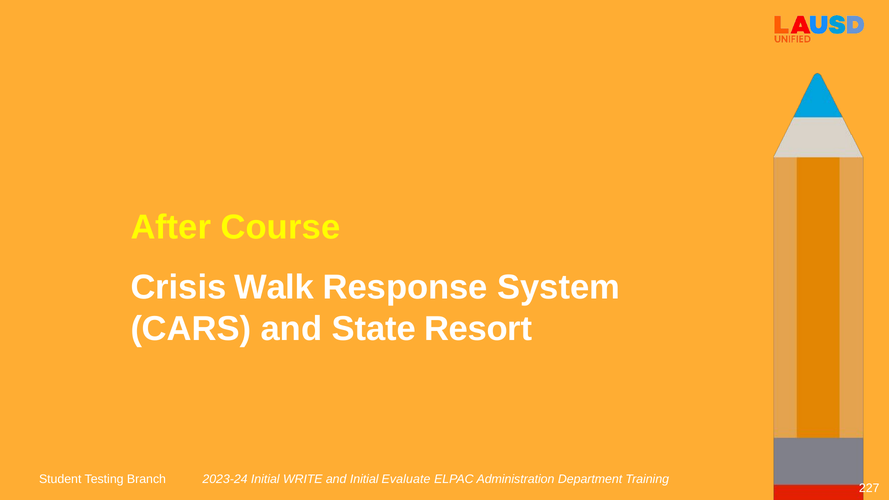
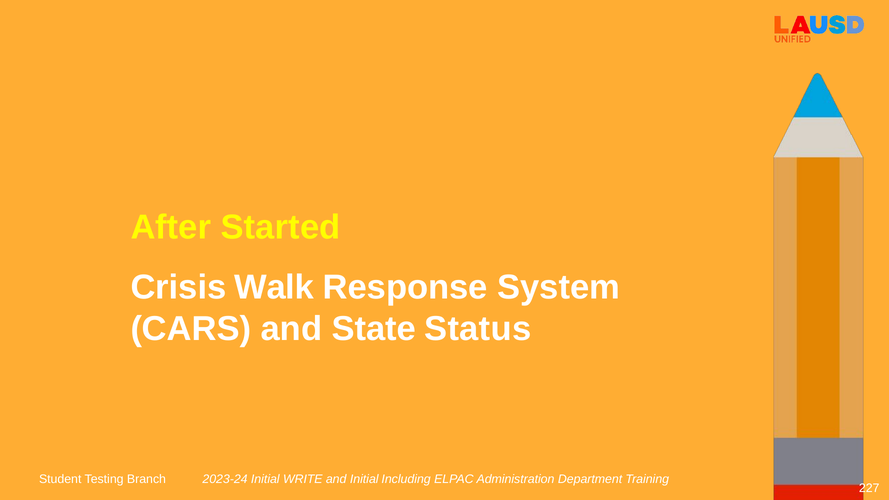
Course: Course -> Started (281, 227)
Resort: Resort -> Status (478, 329)
Evaluate: Evaluate -> Including (406, 479)
